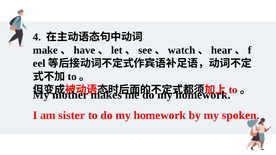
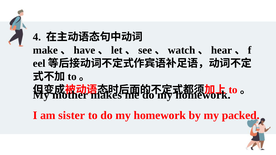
spoken: spoken -> packed (241, 115)
